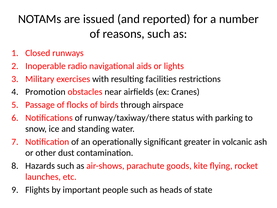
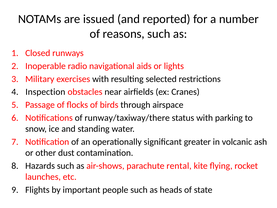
facilities: facilities -> selected (161, 79)
Promotion: Promotion -> Inspection (45, 92)
goods: goods -> rental (179, 166)
